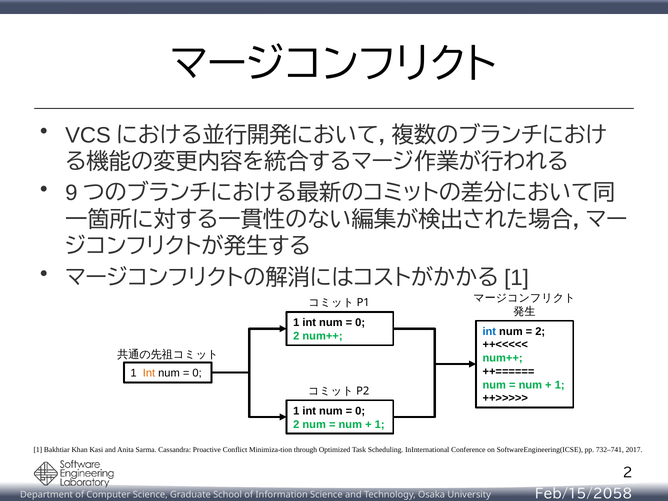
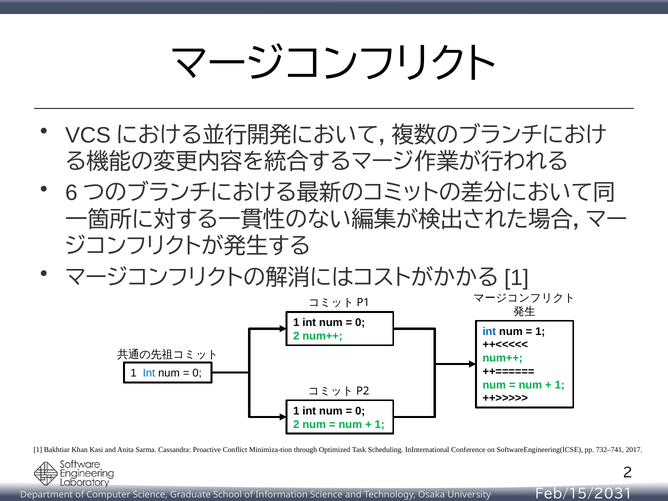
9: 9 -> 6 (71, 193)
2: 2 -> 1 (540, 331)
Int colour: orange -> blue (149, 373)
Feb/15/2058: Feb/15/2058 -> Feb/15/2031 (584, 494)
